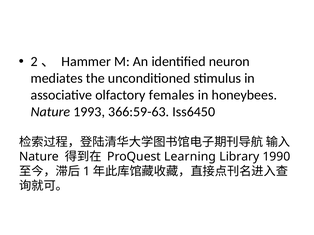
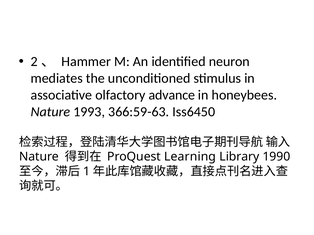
females: females -> advance (172, 95)
